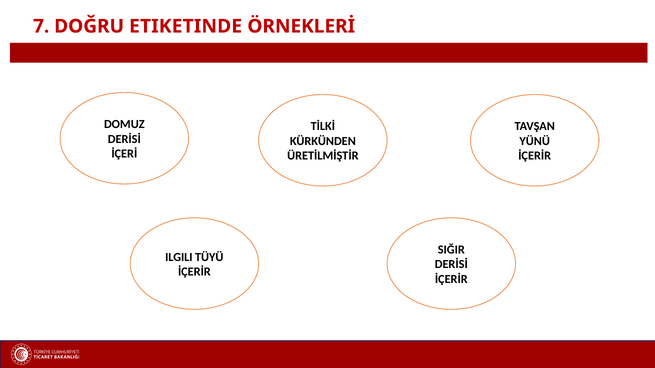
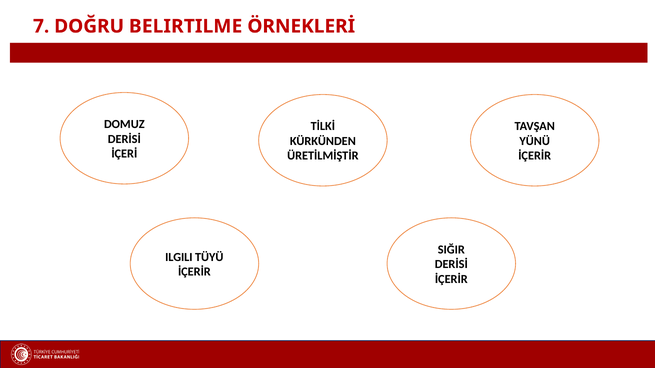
ETIKETINDE: ETIKETINDE -> BELIRTILME (186, 26)
